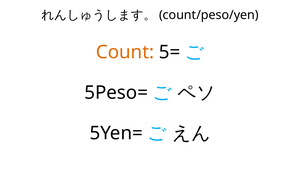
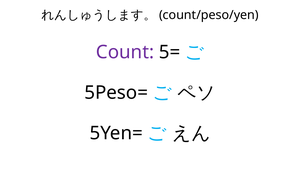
Count colour: orange -> purple (125, 52)
